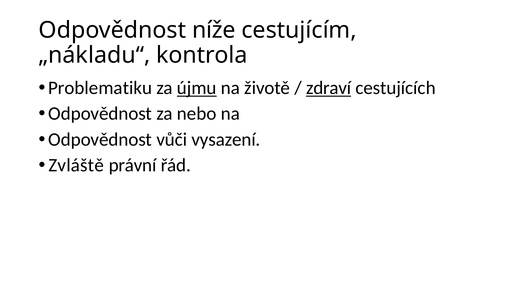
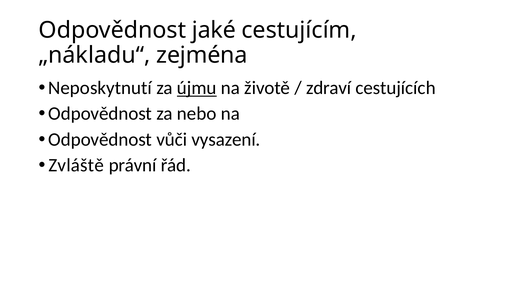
níže: níže -> jaké (214, 30)
kontrola: kontrola -> zejména (202, 55)
Problematiku: Problematiku -> Neposkytnutí (100, 88)
zdraví underline: present -> none (329, 88)
